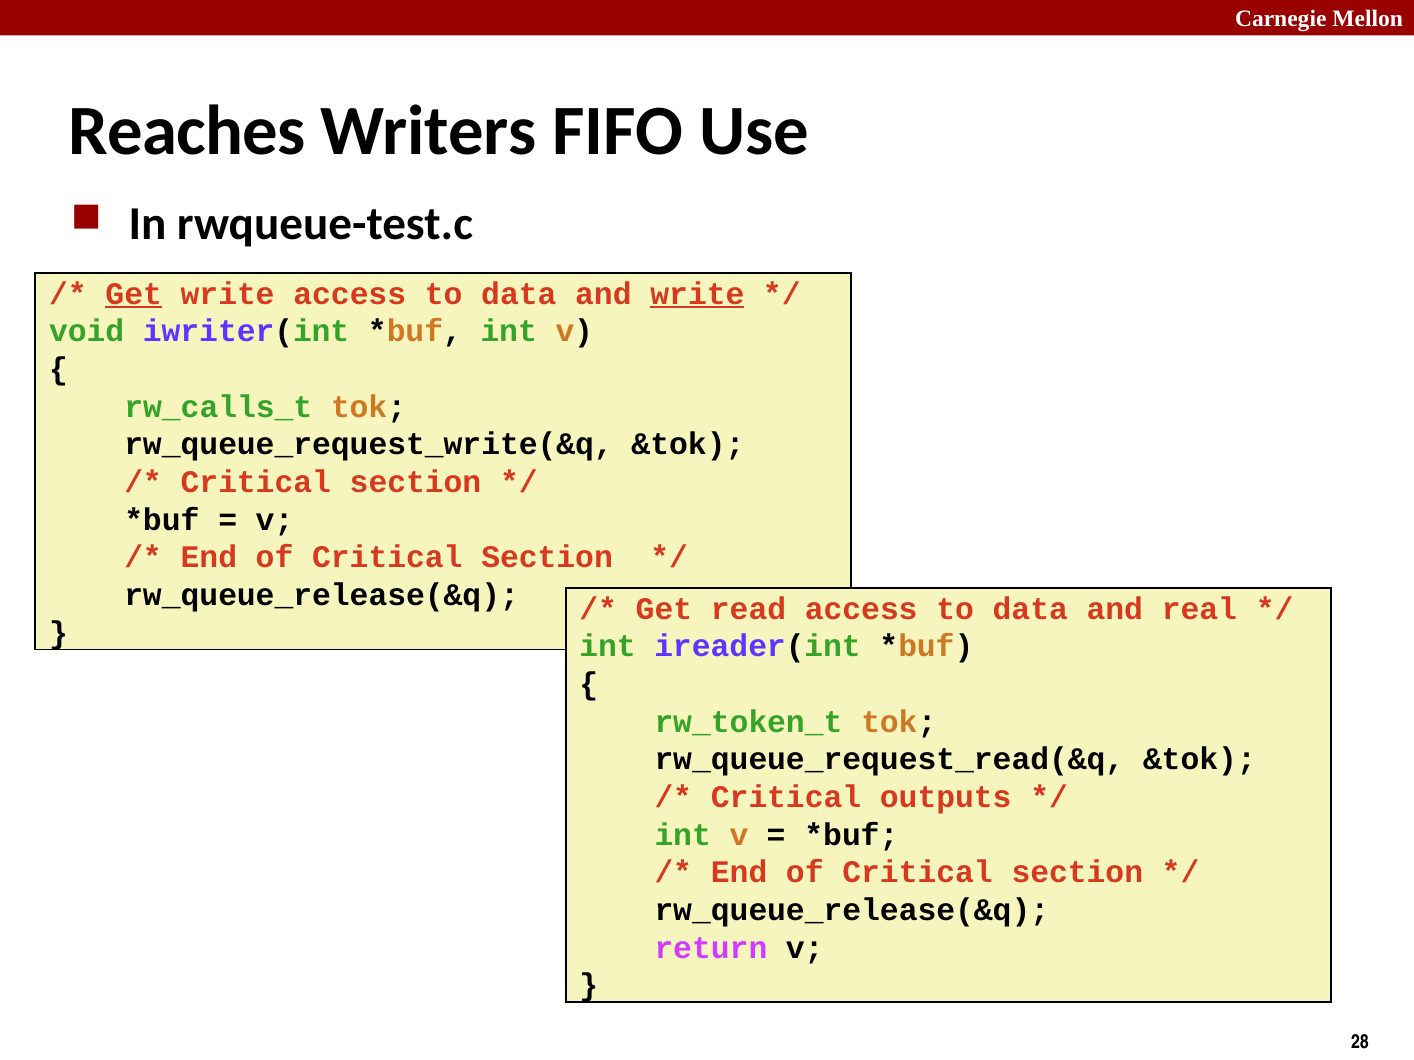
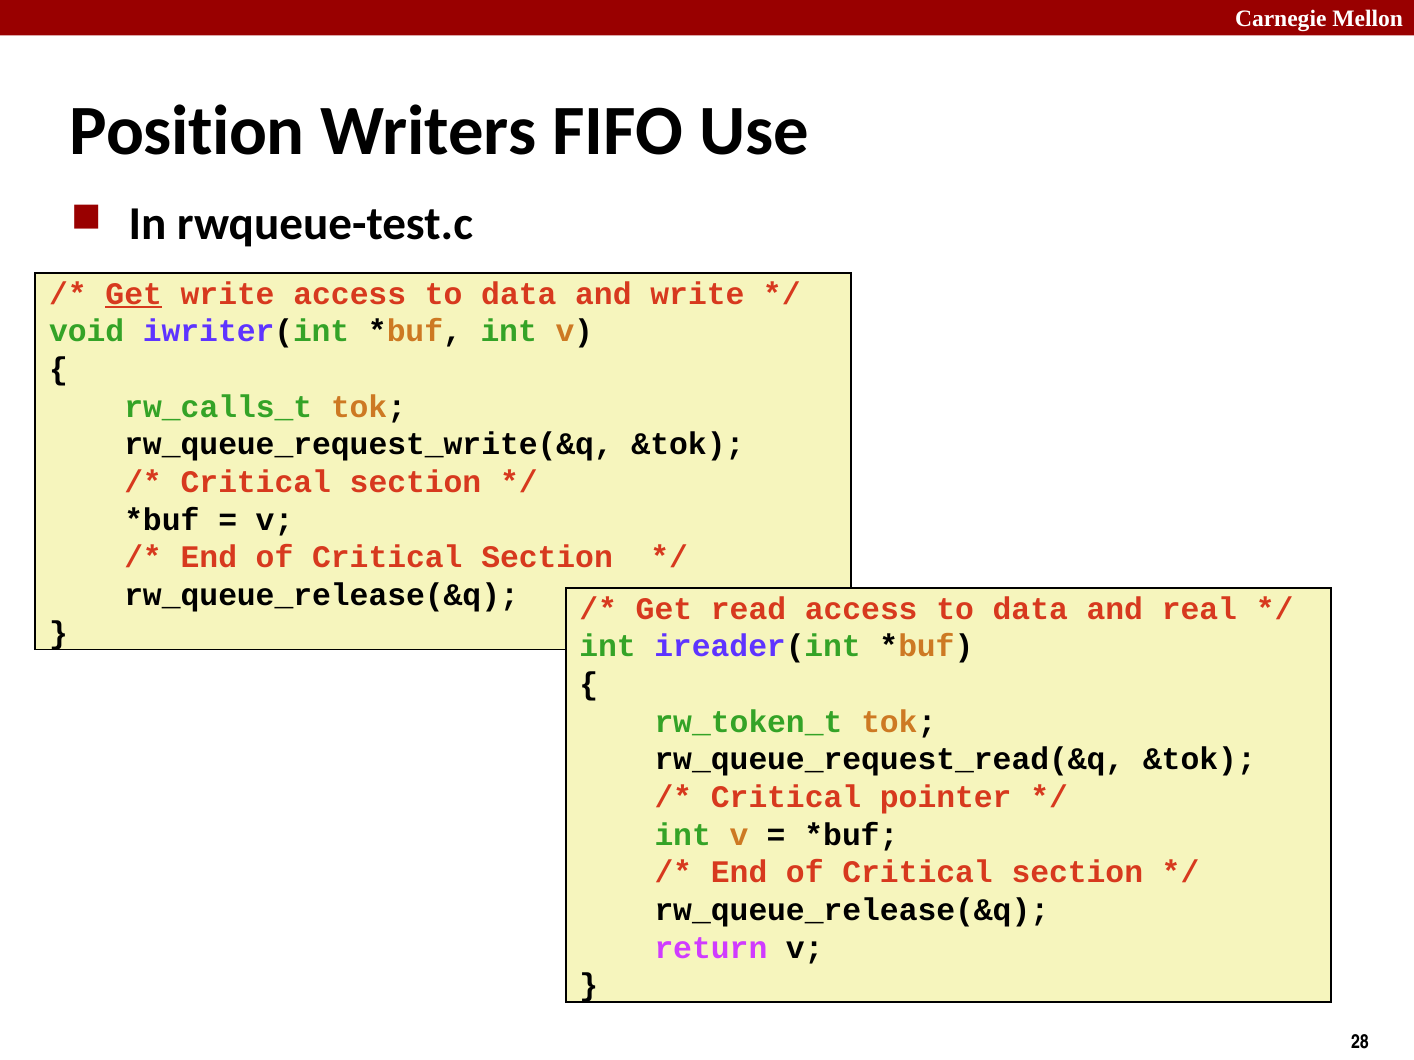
Reaches: Reaches -> Position (187, 131)
write underline: present -> none (697, 294)
outputs: outputs -> pointer (946, 798)
